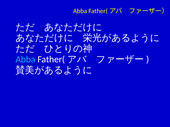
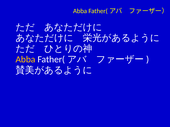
Abba colour: light blue -> yellow (25, 60)
